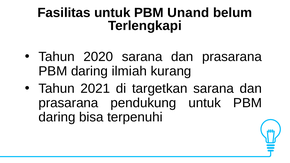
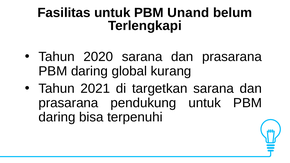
ilmiah: ilmiah -> global (129, 71)
